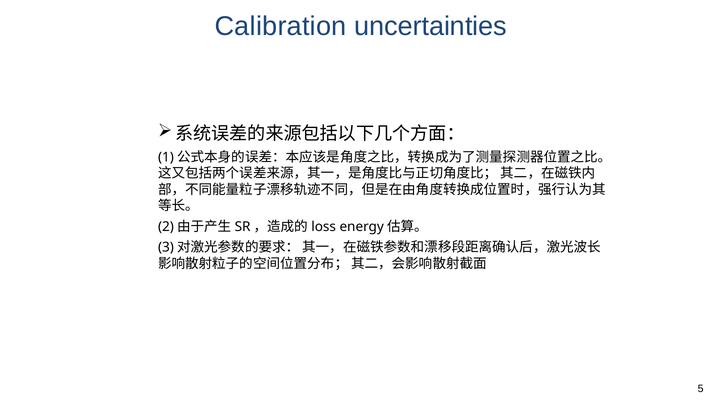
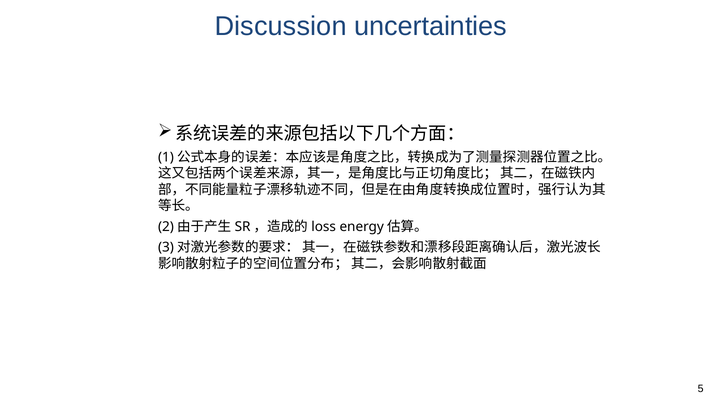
Calibration: Calibration -> Discussion (281, 26)
